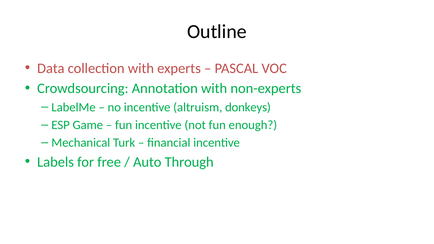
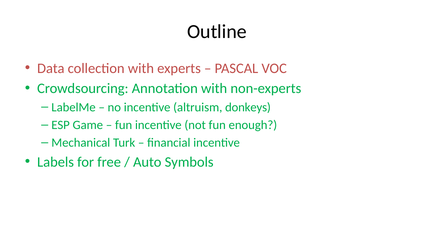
Through: Through -> Symbols (189, 162)
